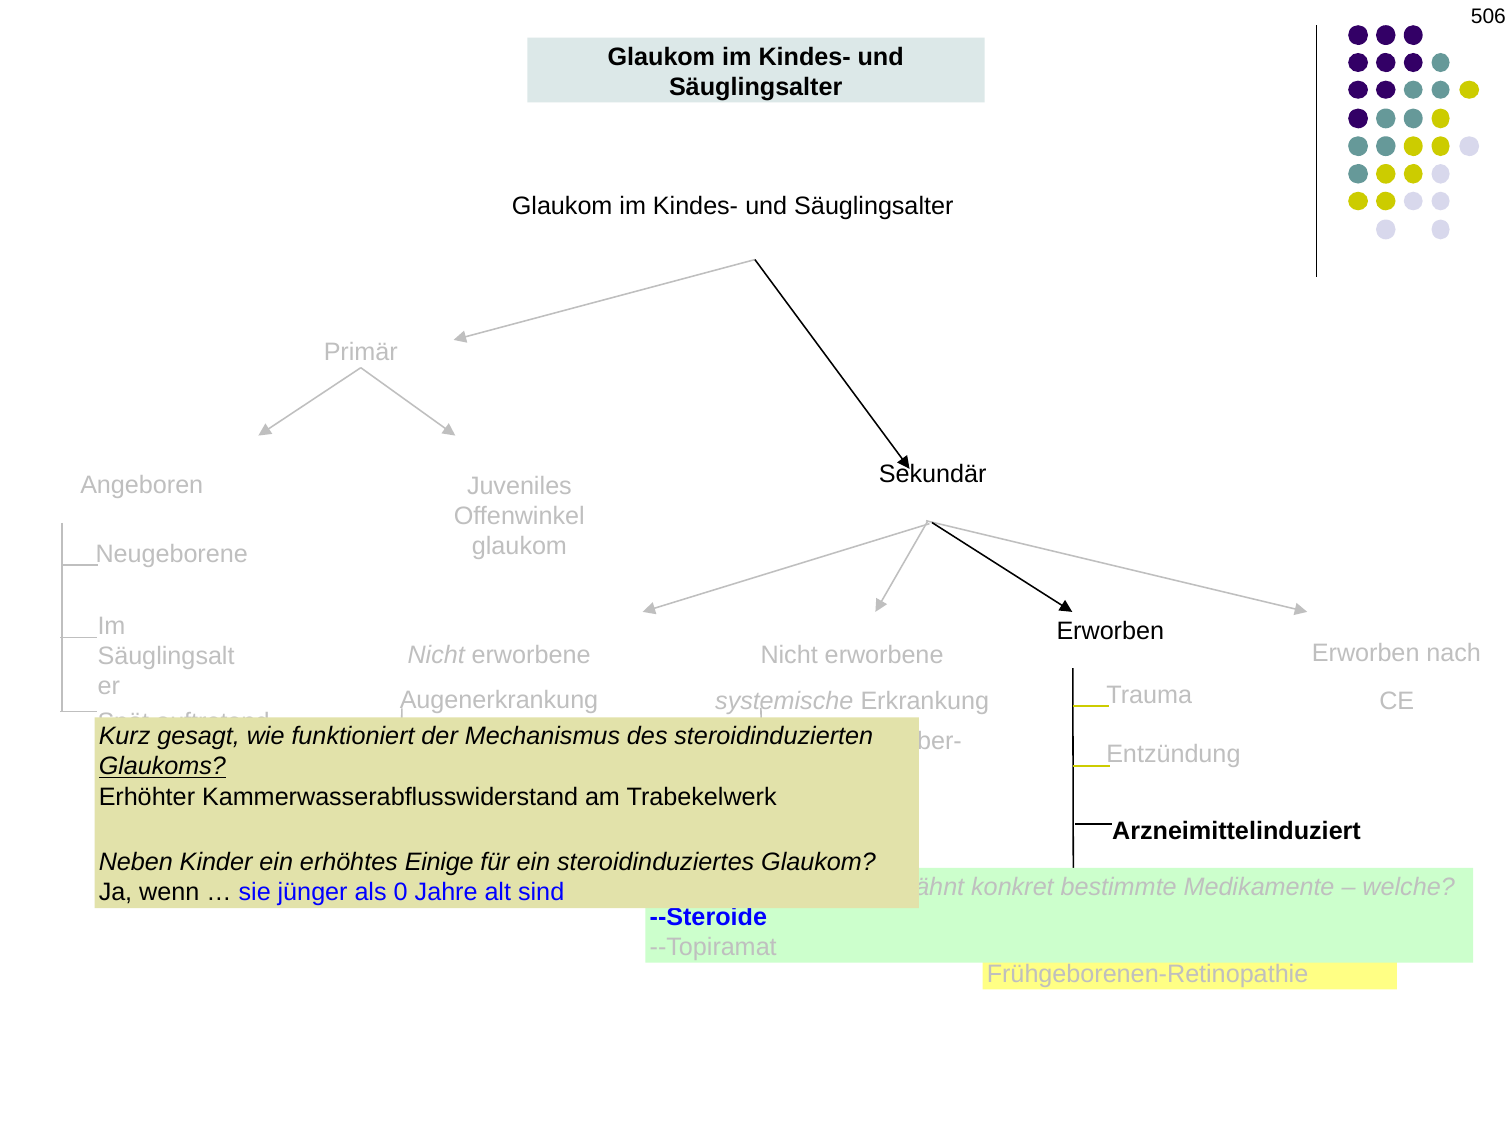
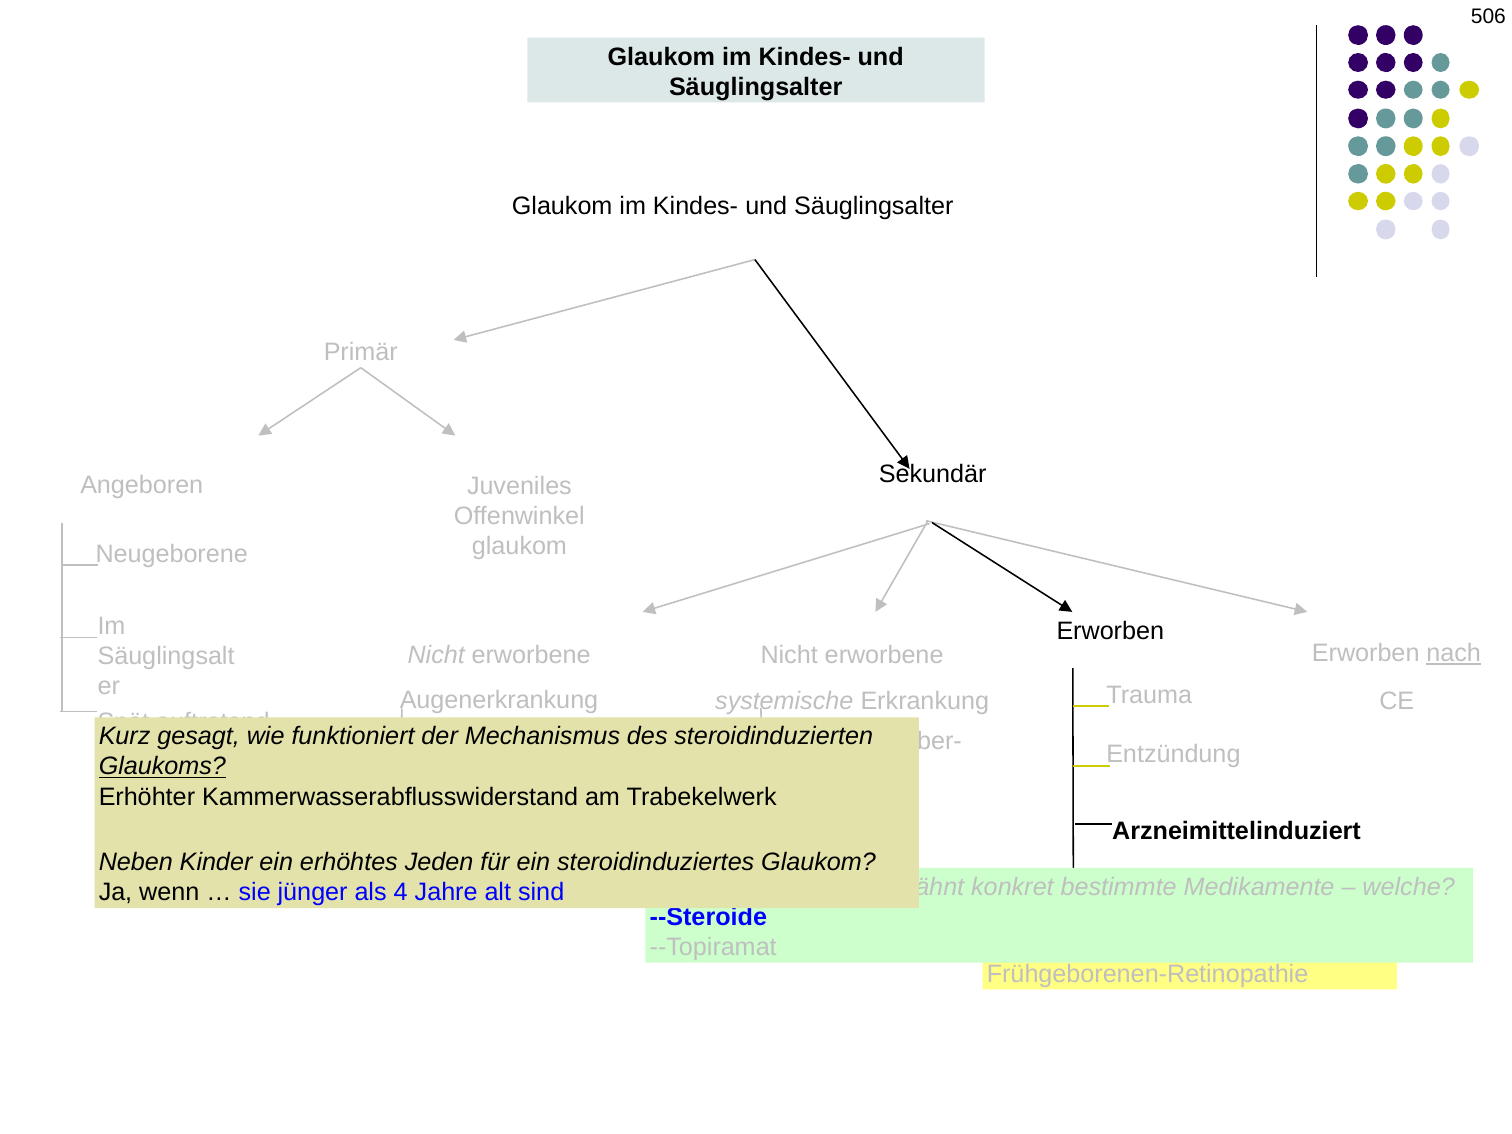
nach underline: none -> present (1454, 653)
Einige: Einige -> Jeden (439, 862)
0: 0 -> 4 (401, 893)
